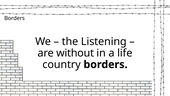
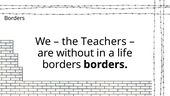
Listening: Listening -> Teachers (104, 41)
country: country -> borders (62, 64)
